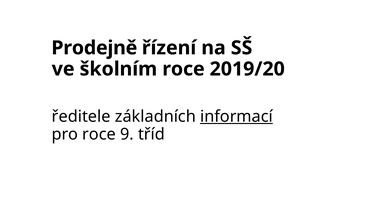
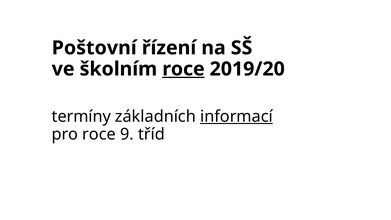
Prodejně: Prodejně -> Poštovní (94, 48)
roce underline: none -> present (183, 69)
ředitele: ředitele -> termíny (81, 117)
